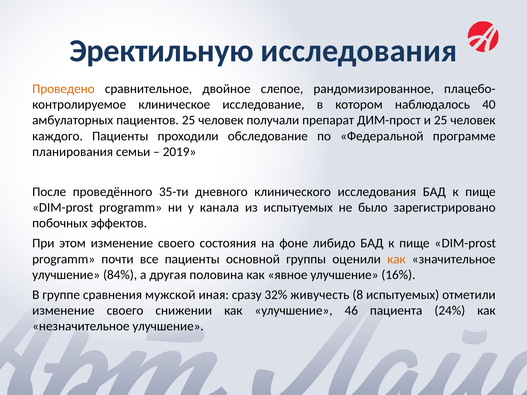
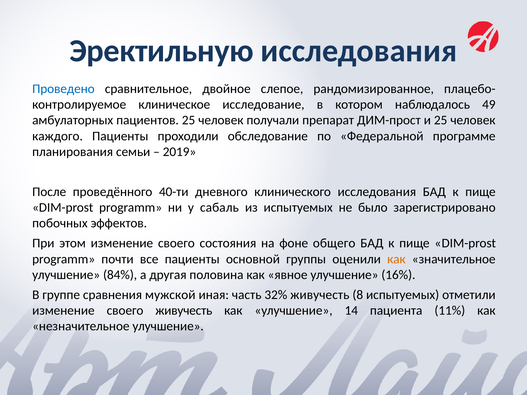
Проведено colour: orange -> blue (63, 89)
40: 40 -> 49 (489, 105)
35-ти: 35-ти -> 40-ти (174, 192)
канала: канала -> сабаль (219, 208)
либидо: либидо -> общего (334, 243)
сразу: сразу -> часть (247, 295)
своего снижении: снижении -> живучесть (184, 311)
46: 46 -> 14 (351, 311)
24%: 24% -> 11% (450, 311)
